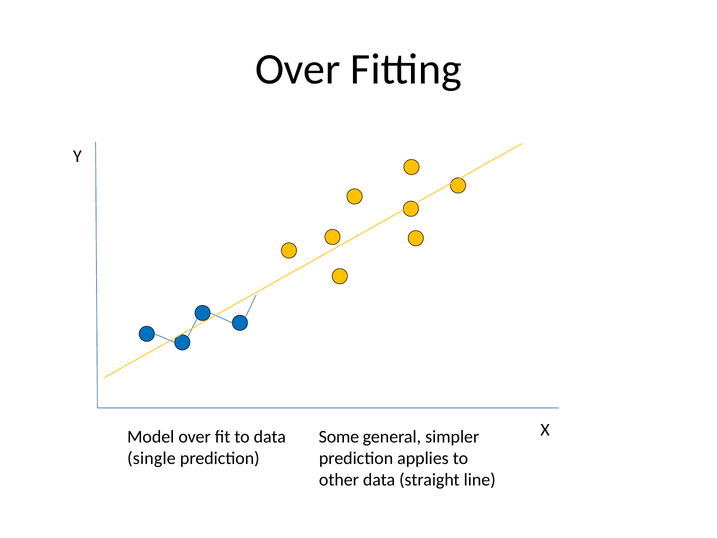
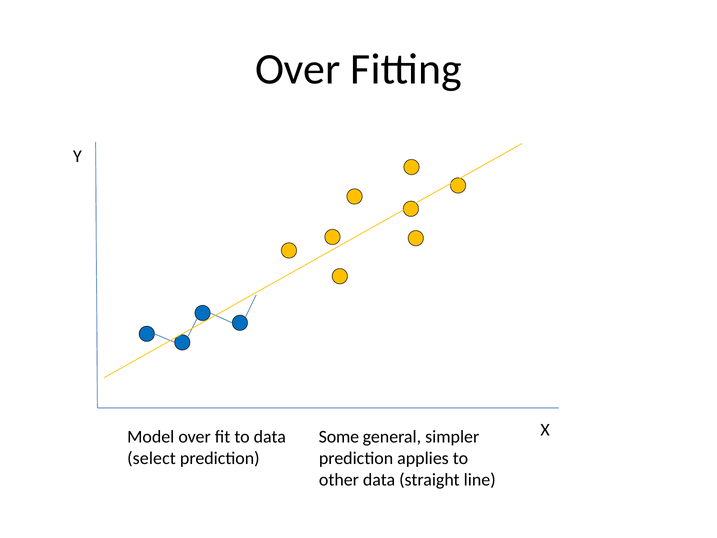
single: single -> select (152, 458)
